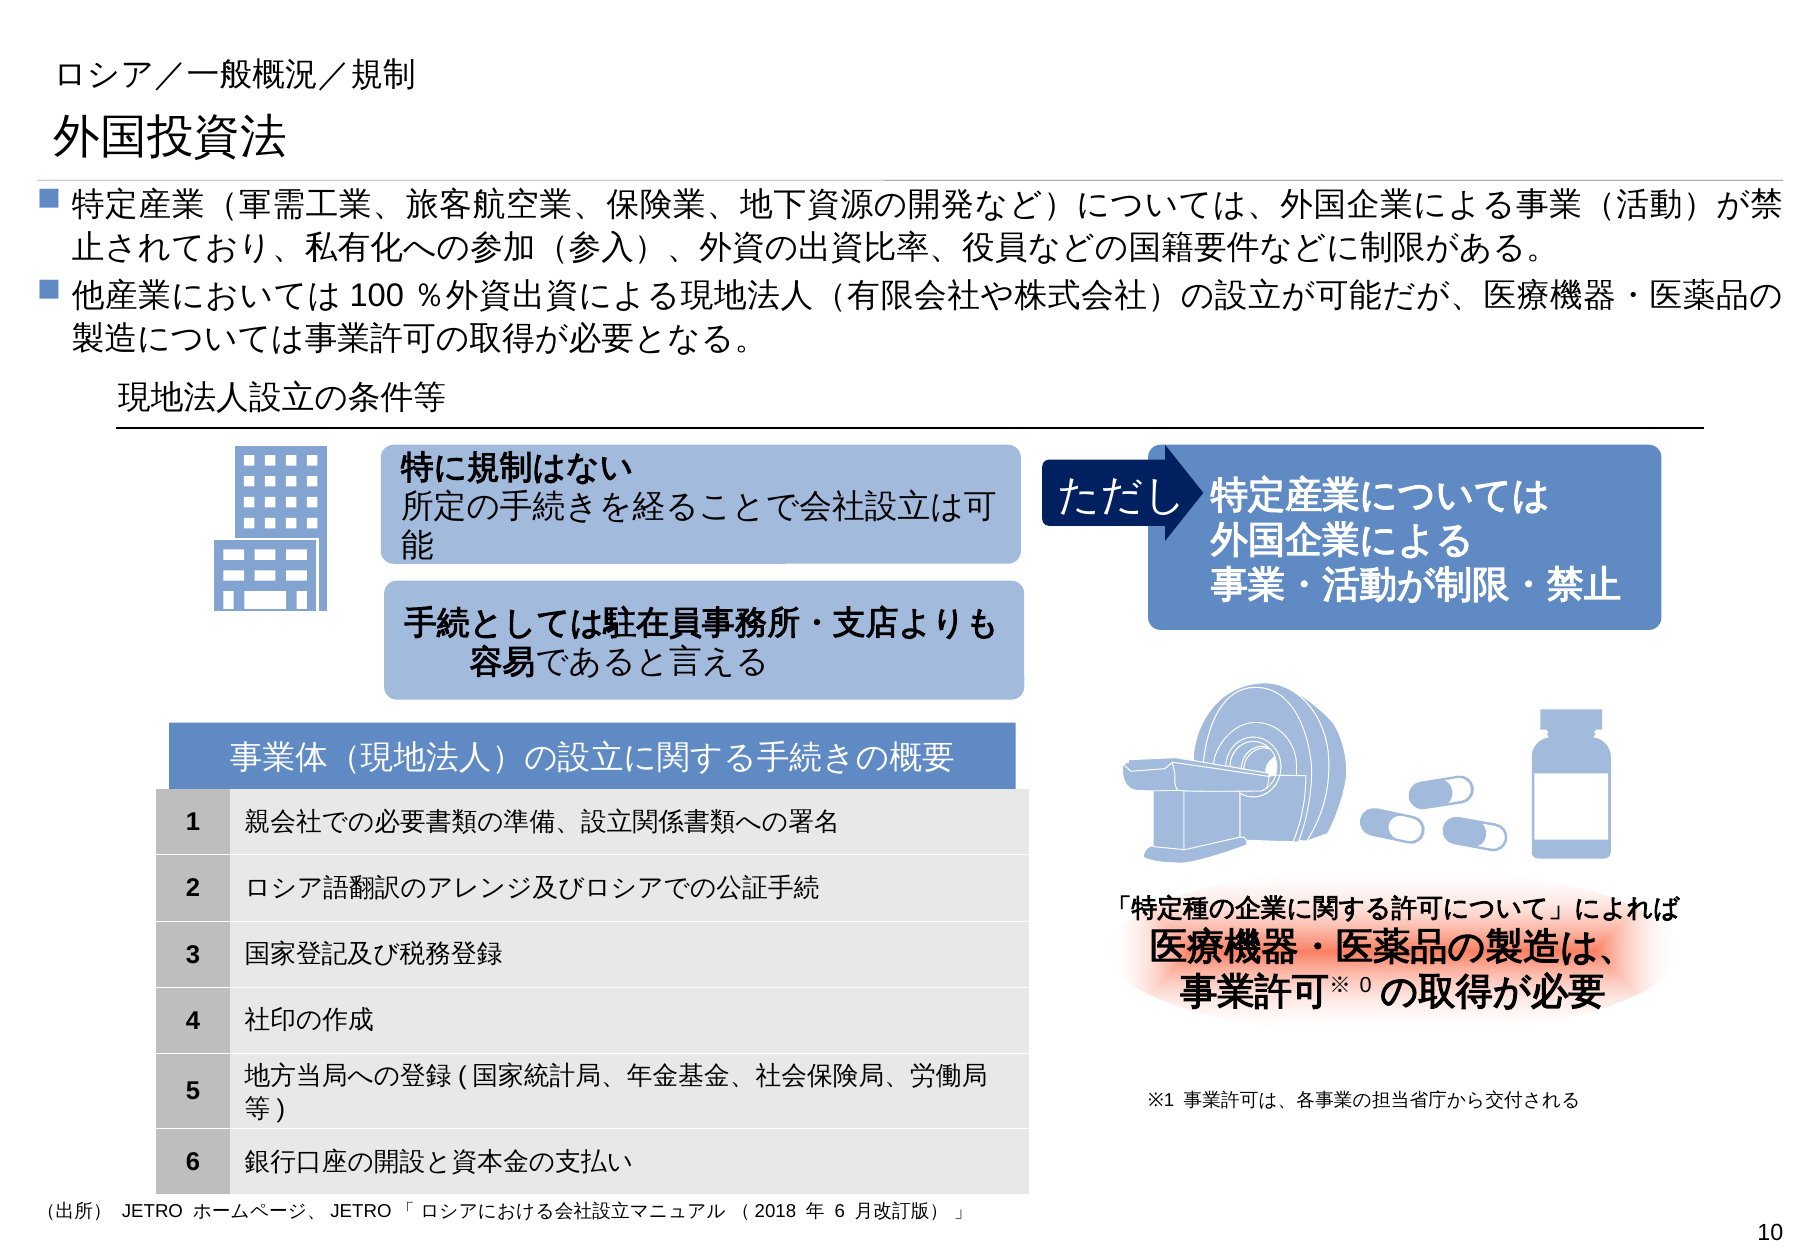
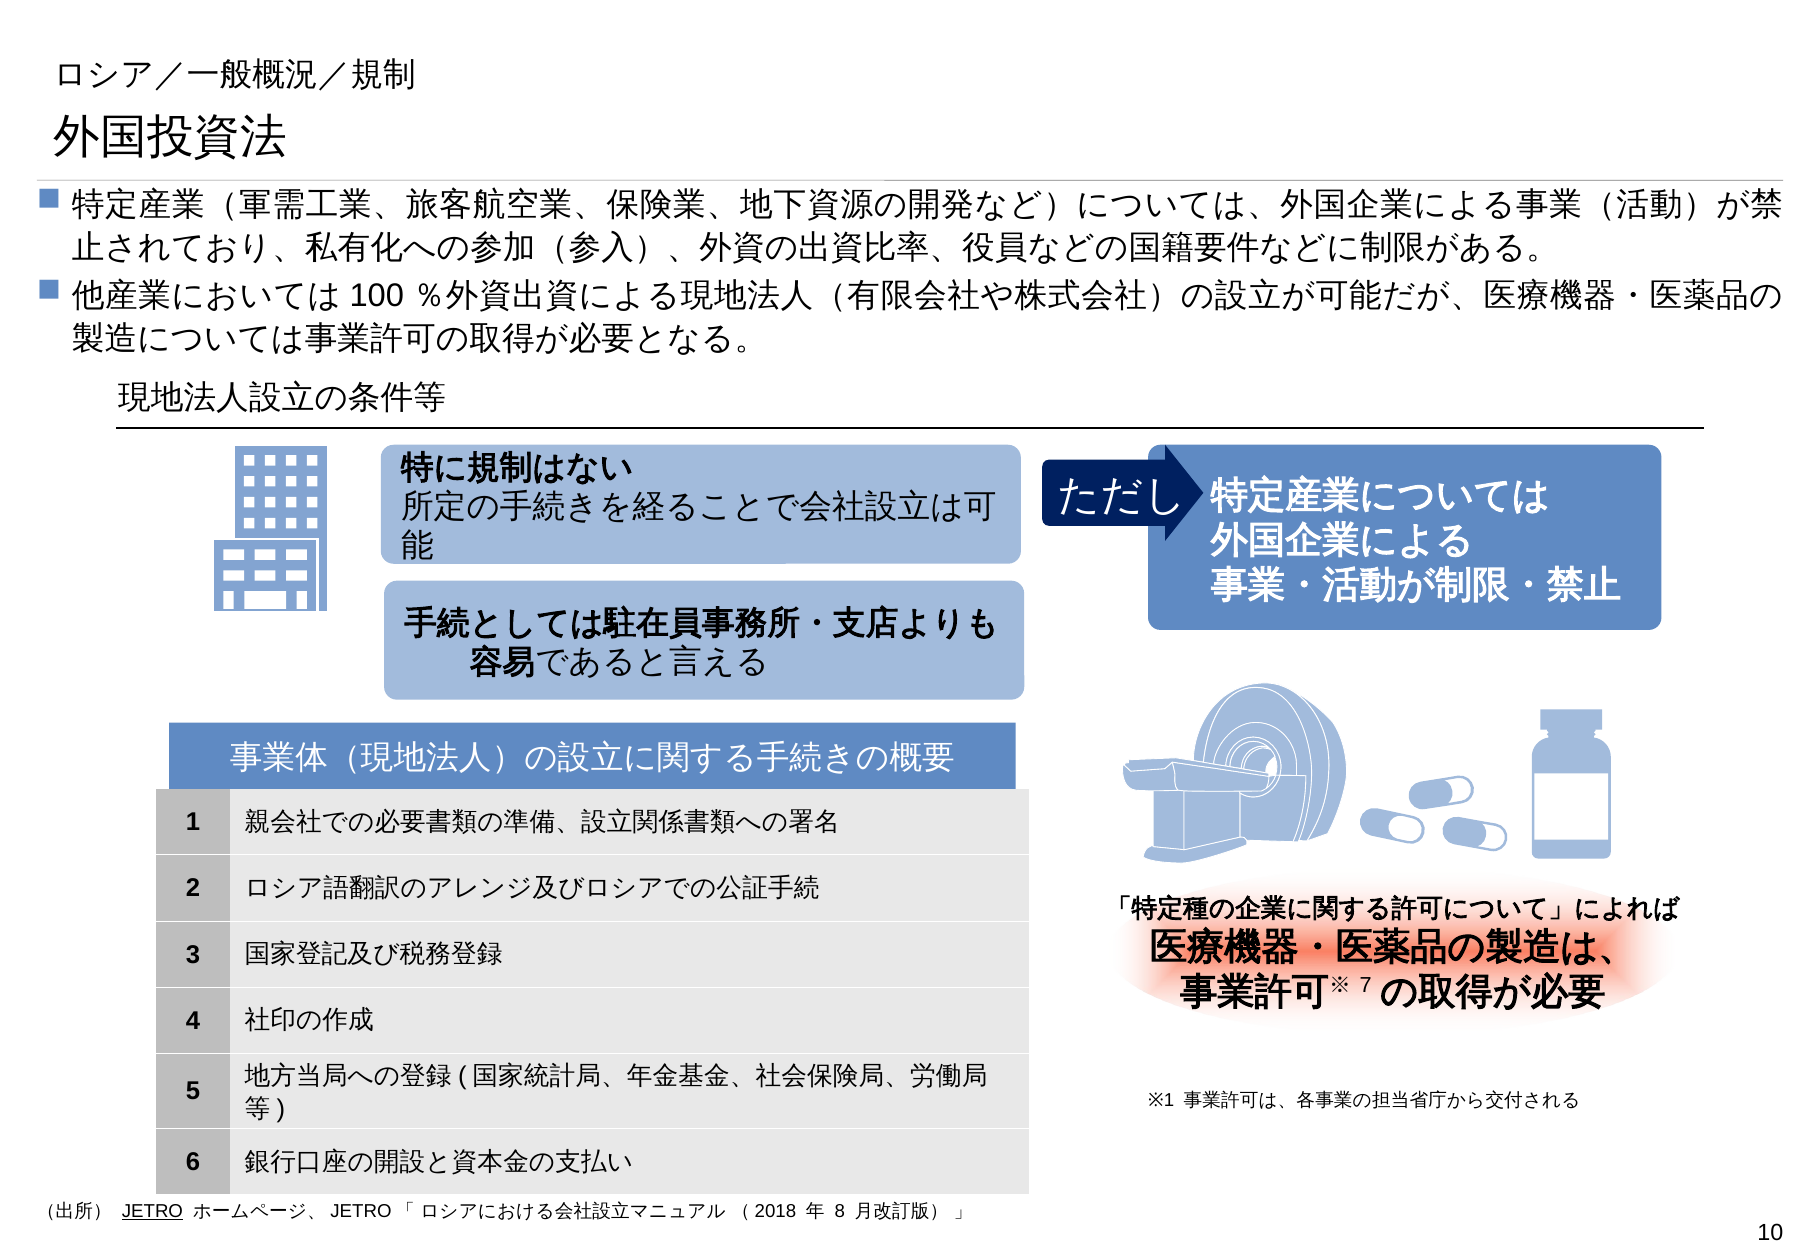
0: 0 -> 7 (1366, 985)
JETRO underline: none -> present (152, 1211)
6: 6 -> 8 (840, 1211)
